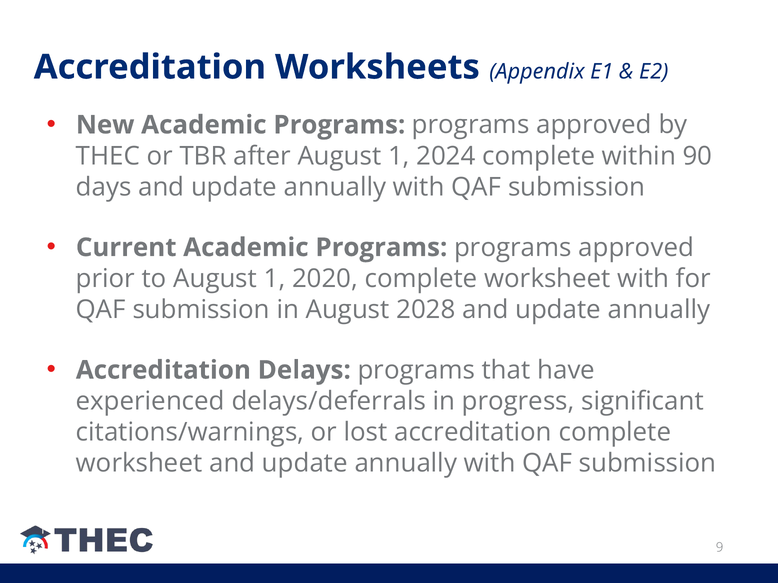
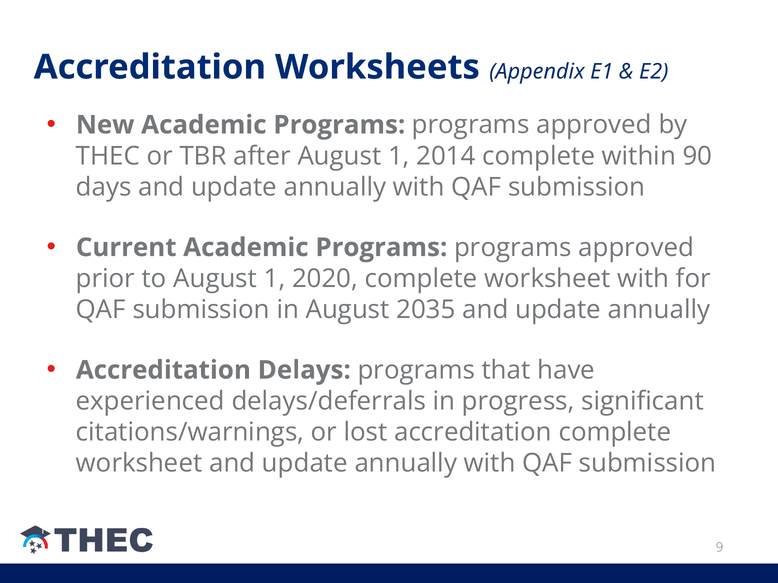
2024: 2024 -> 2014 (446, 156)
2028: 2028 -> 2035 (426, 310)
